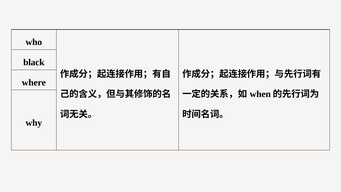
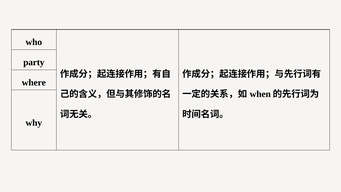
black: black -> party (34, 62)
